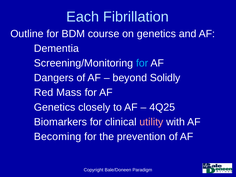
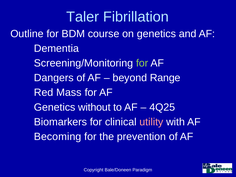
Each: Each -> Taler (83, 17)
for colour: light blue -> light green (142, 63)
Solidly: Solidly -> Range (165, 78)
closely: closely -> without (94, 107)
